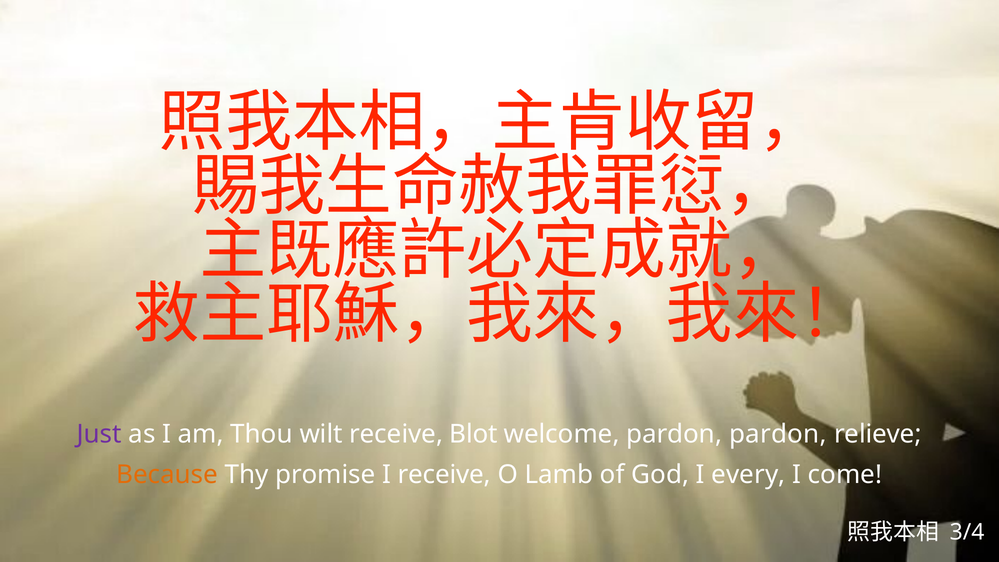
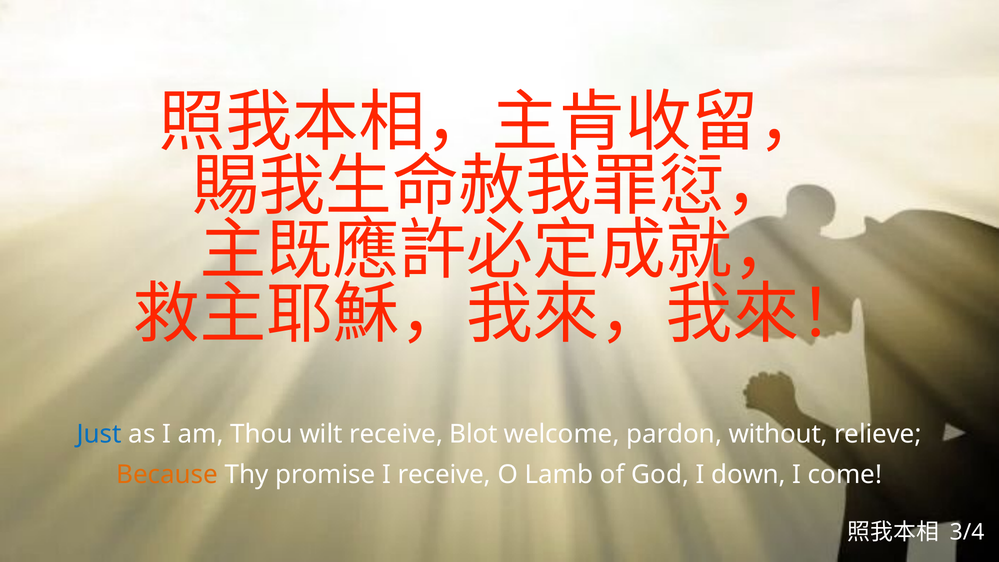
Just colour: purple -> blue (99, 434)
pardon pardon: pardon -> without (778, 434)
every: every -> down (749, 475)
